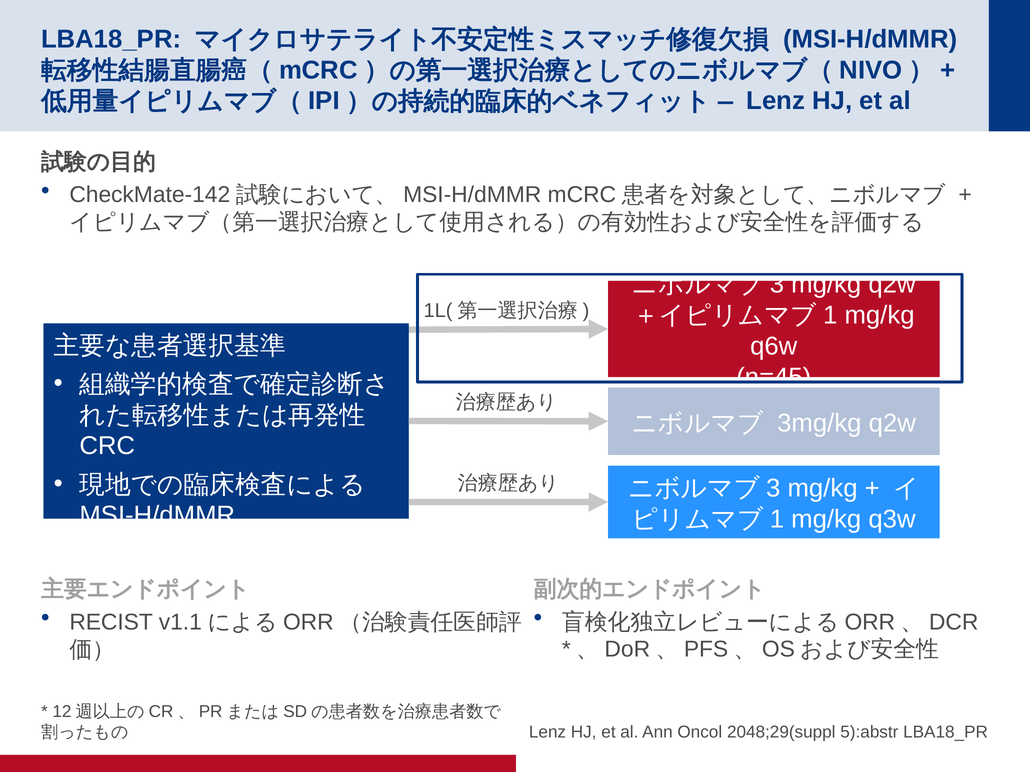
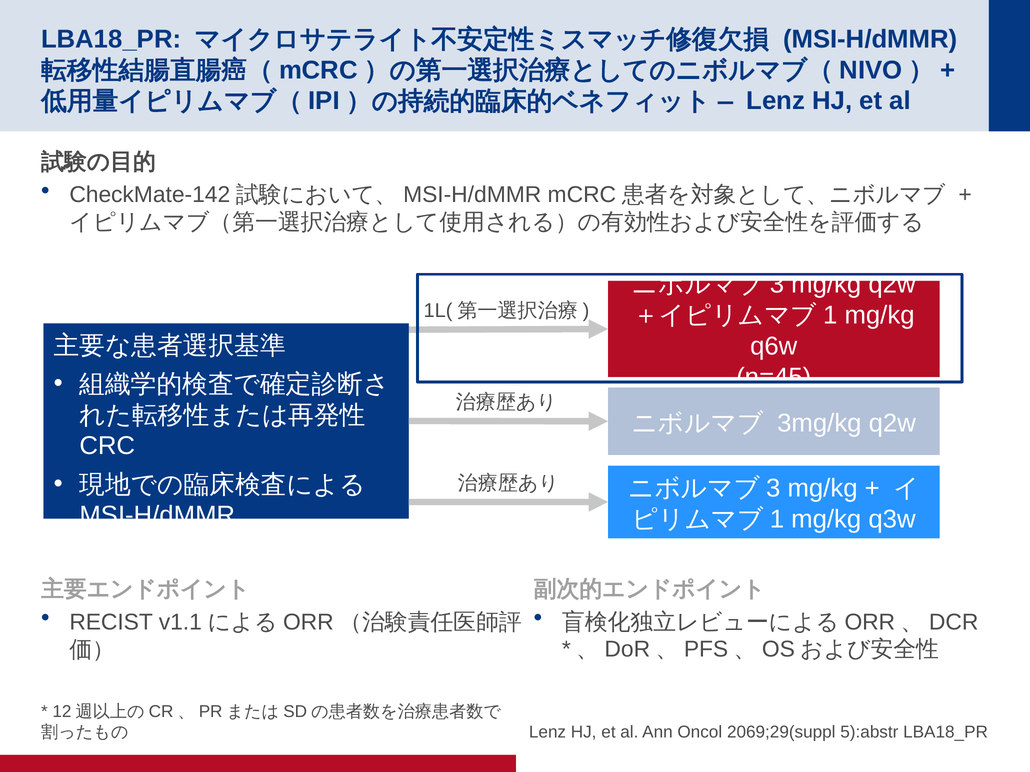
2048;29(suppl: 2048;29(suppl -> 2069;29(suppl (781, 732)
